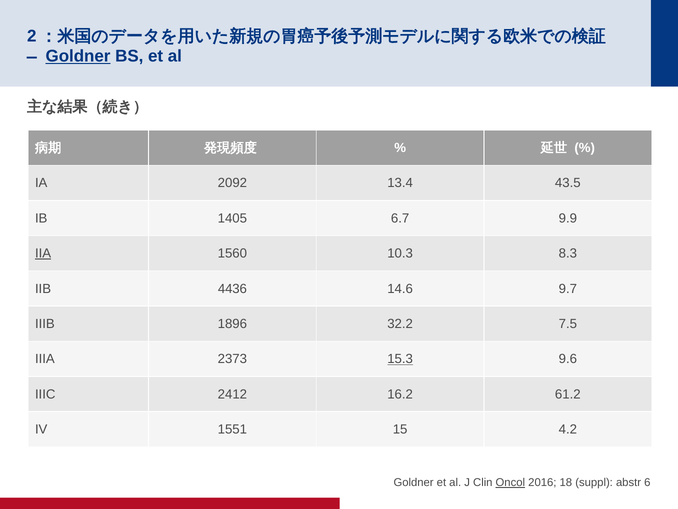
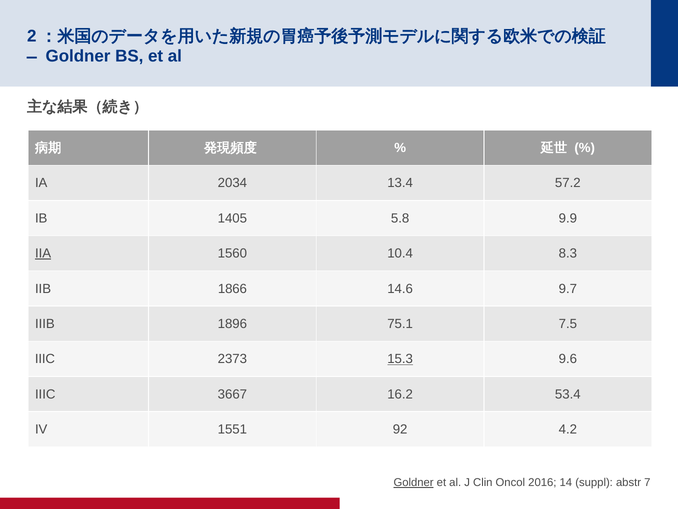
Goldner underline: present -> none (78, 56)
2092: 2092 -> 2034 (232, 183)
43.5: 43.5 -> 57.2 (568, 183)
6.7: 6.7 -> 5.8 (400, 218)
10.3: 10.3 -> 10.4 (400, 253)
4436: 4436 -> 1866 (232, 288)
32.2: 32.2 -> 75.1 (400, 324)
IIIA: IIIA -> IIIC (45, 359)
2412: 2412 -> 3667 (232, 394)
61.2: 61.2 -> 53.4 (568, 394)
15: 15 -> 92 (400, 429)
Goldner underline: none -> present (414, 482)
Oncol underline: present -> none (510, 482)
18: 18 -> 14 (566, 482)
6: 6 -> 7 (647, 482)
